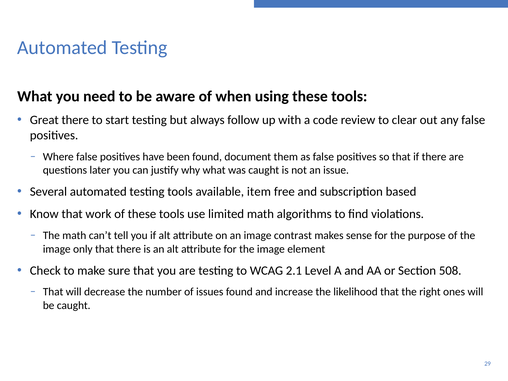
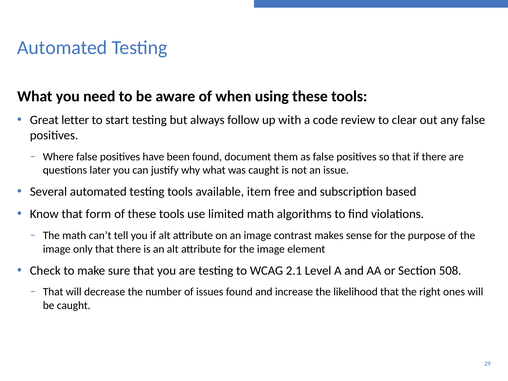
Great there: there -> letter (75, 120)
work: work -> form (98, 214)
